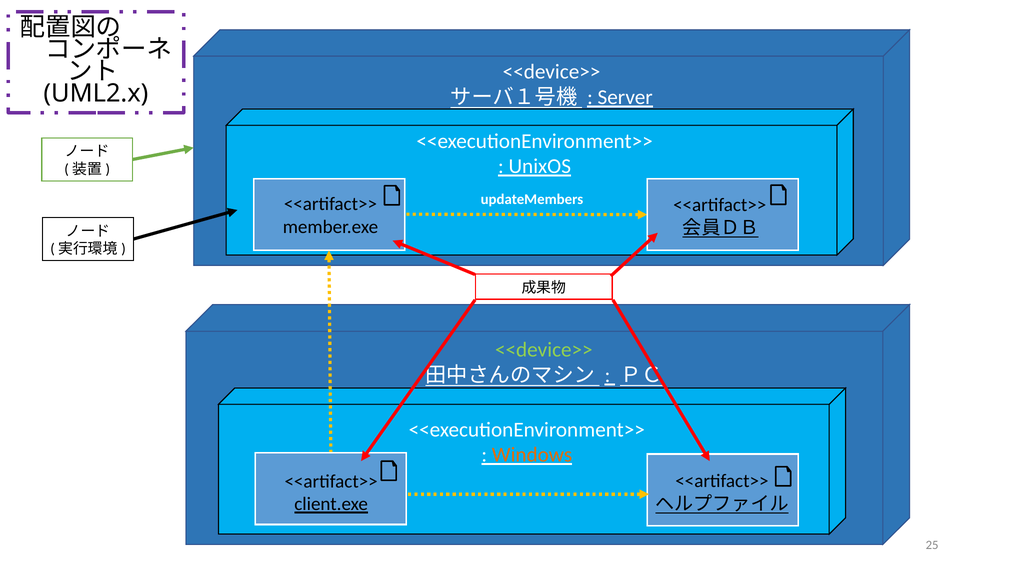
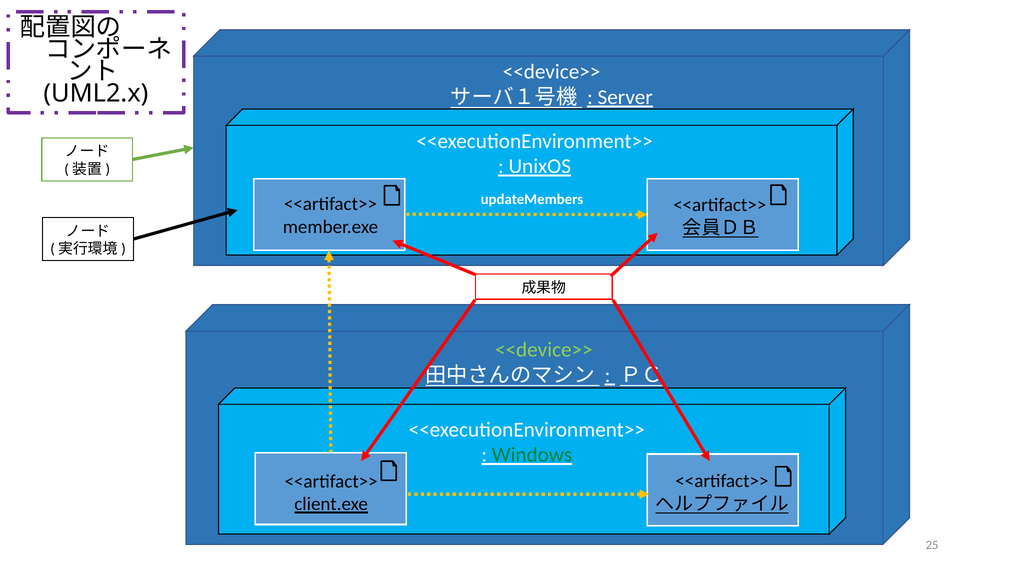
Windows colour: orange -> green (532, 455)
